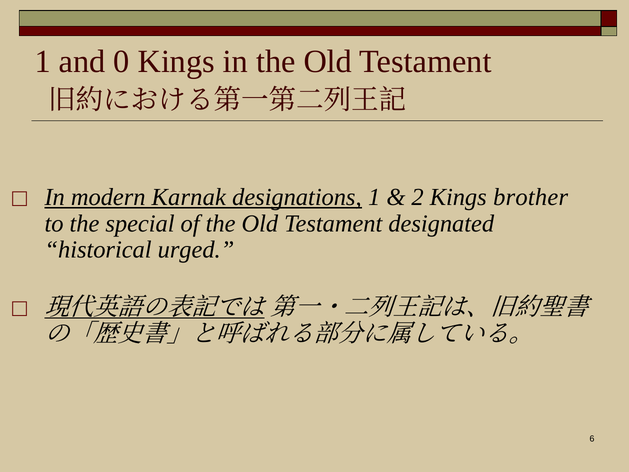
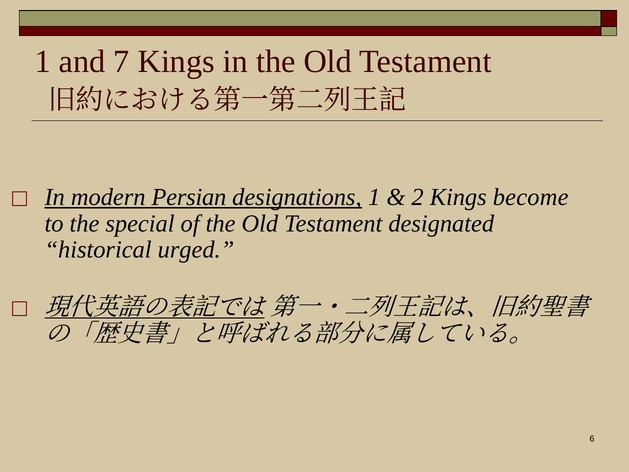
0: 0 -> 7 (122, 61)
Karnak: Karnak -> Persian (189, 197)
brother: brother -> become (531, 197)
